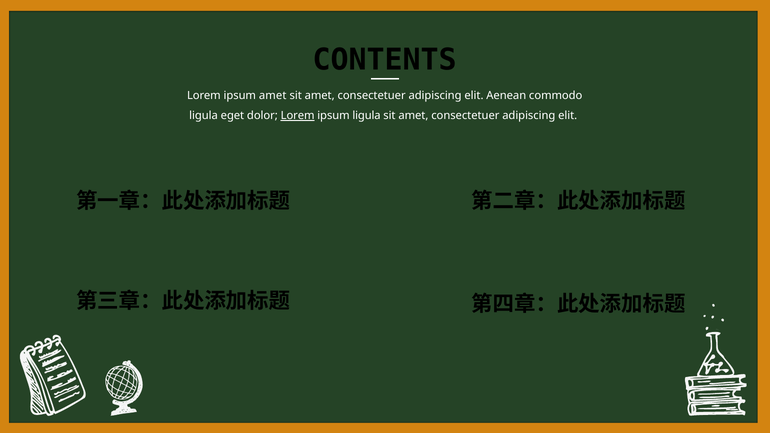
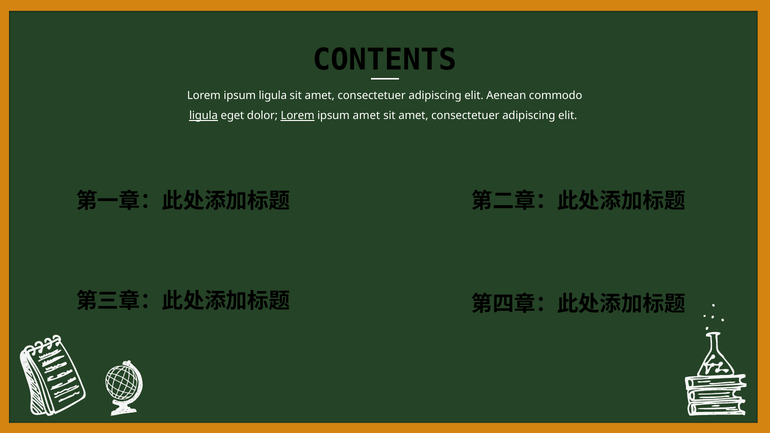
ipsum amet: amet -> ligula (273, 95)
ligula underline: none -> present (204, 116)
ipsum ligula: ligula -> amet (366, 116)
